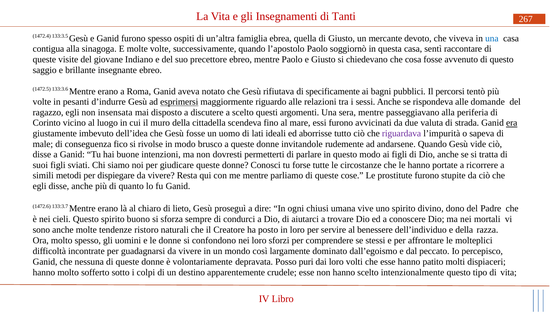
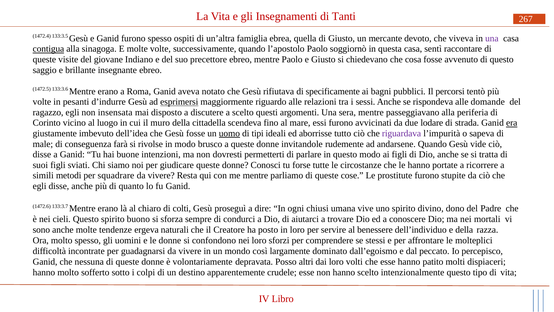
una colour: blue -> purple (492, 38)
contigua underline: none -> present (48, 49)
valuta: valuta -> lodare (432, 123)
uomo underline: none -> present (229, 133)
lati: lati -> tipi (258, 133)
fico: fico -> farà (121, 144)
dispiegare: dispiegare -> squadrare (116, 176)
lieto: lieto -> colti (182, 209)
ristoro: ristoro -> ergeva (147, 230)
puri: puri -> altri (306, 262)
